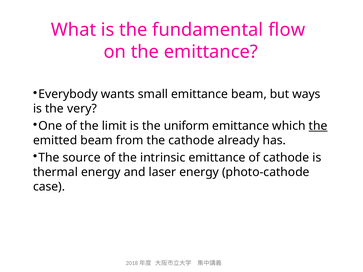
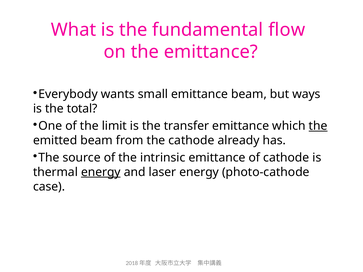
very: very -> total (82, 109)
uniform: uniform -> transfer (186, 126)
energy underline: none -> present (101, 172)
